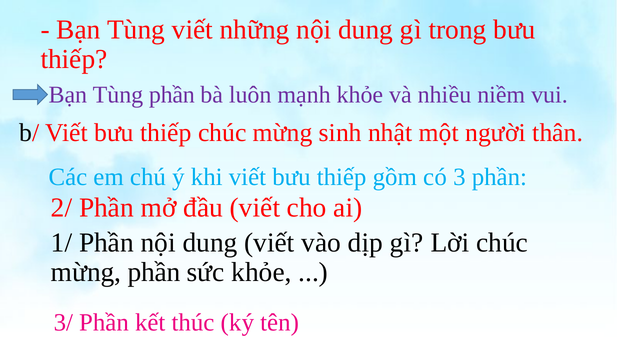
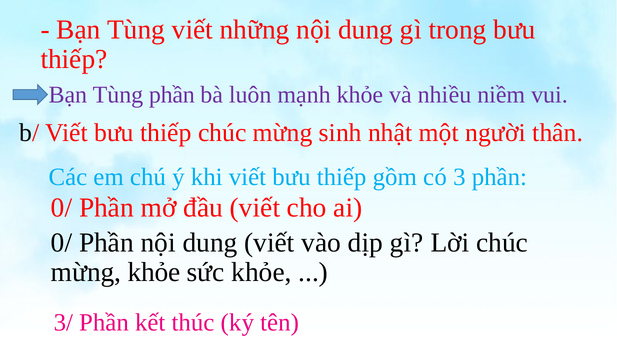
2/: 2/ -> 0/ (61, 208)
1/: 1/ -> 0/ (61, 243)
mừng phần: phần -> khỏe (154, 272)
